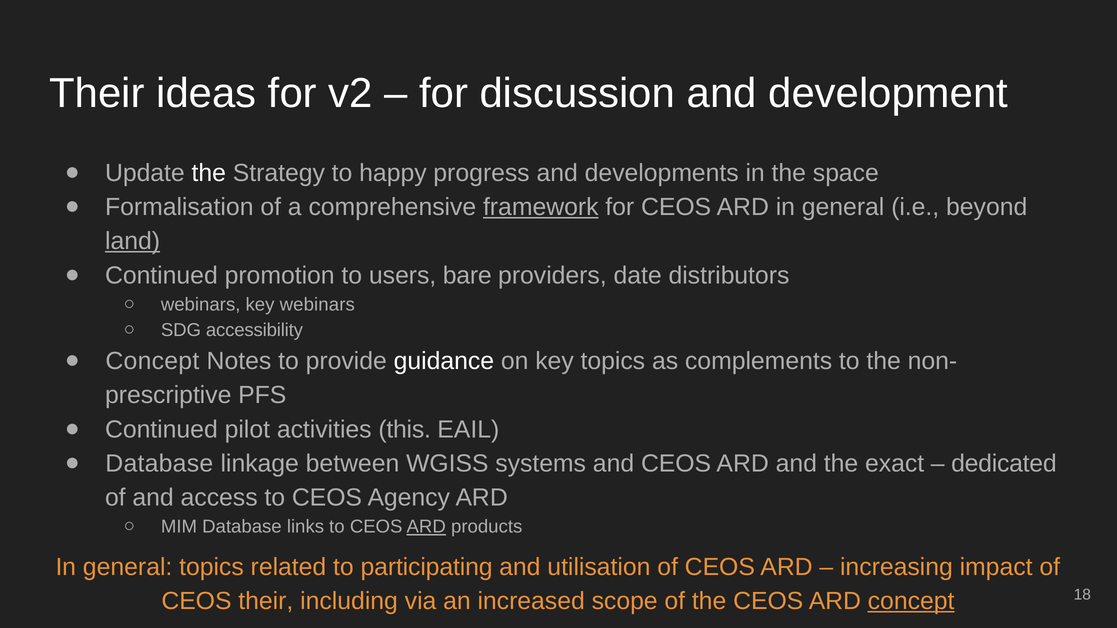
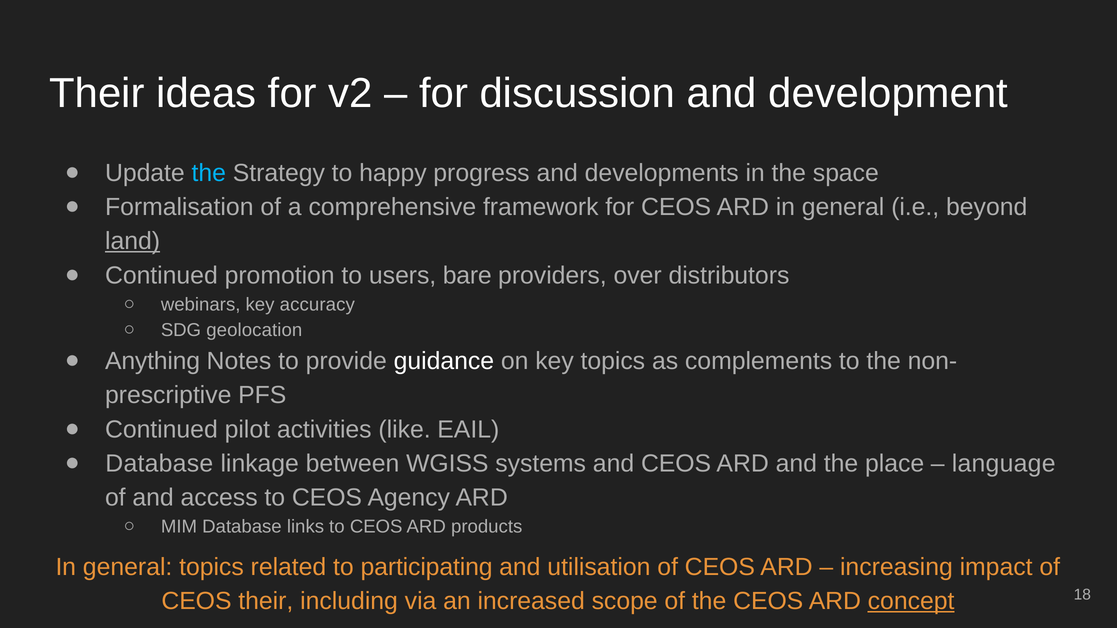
the colour: white -> light blue (209, 173)
framework underline: present -> none (541, 207)
date: date -> over (638, 276)
key webinars: webinars -> accuracy (317, 305)
accessibility: accessibility -> geolocation (254, 330)
Concept: Concept -> Anything (153, 361)
this: this -> like (405, 430)
exact: exact -> place (895, 464)
dedicated: dedicated -> language (1004, 464)
ARD underline: present -> none (426, 527)
